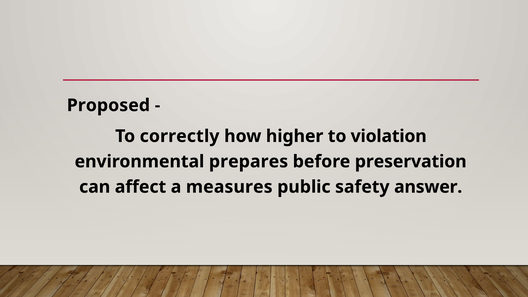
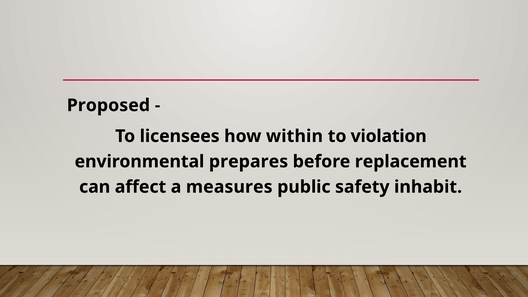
correctly: correctly -> licensees (180, 136)
higher: higher -> within (294, 136)
preservation: preservation -> replacement (411, 162)
answer: answer -> inhabit (428, 187)
